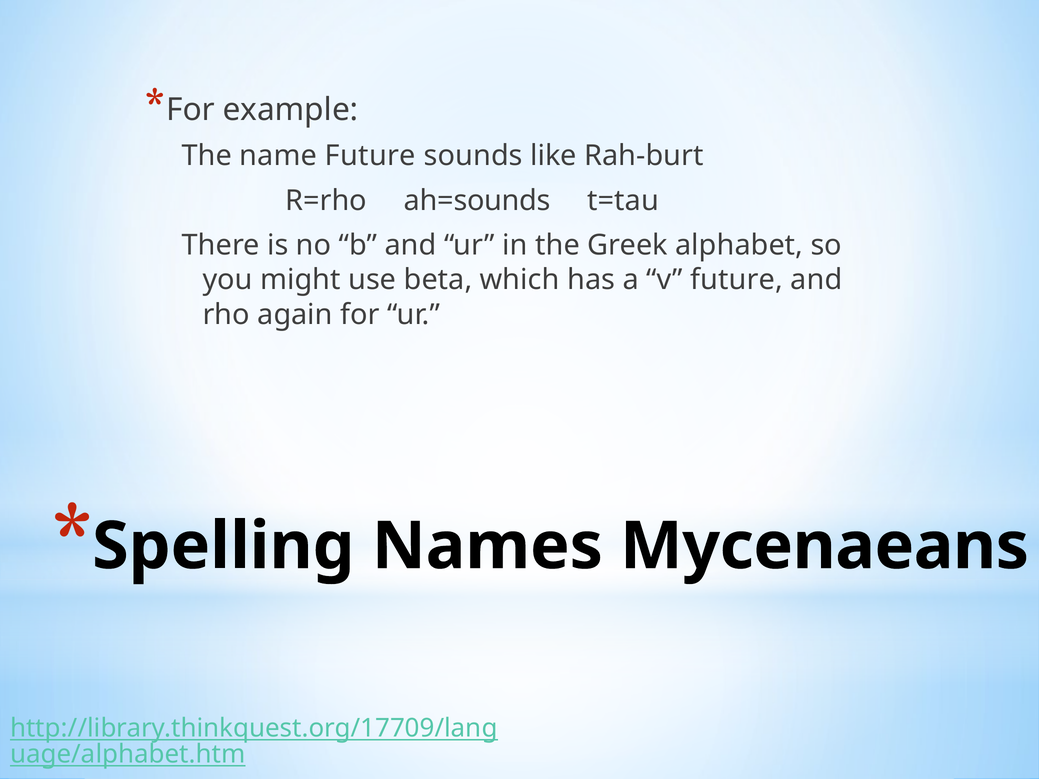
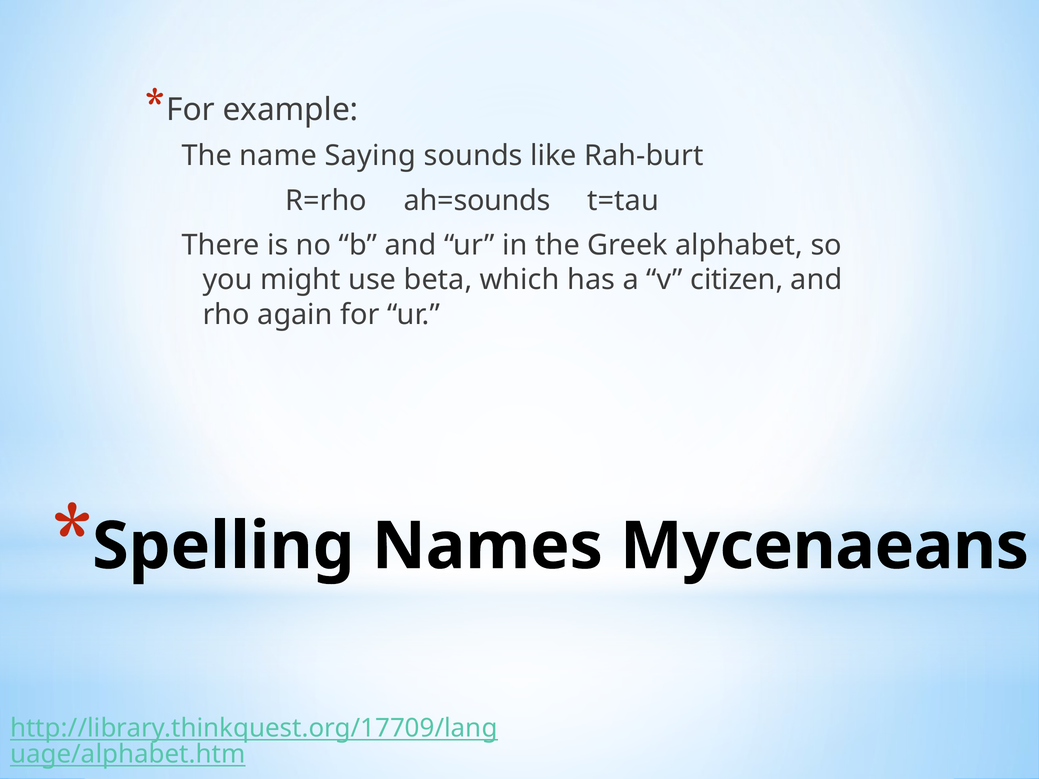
name Future: Future -> Saying (370, 156)
v future: future -> citizen (737, 280)
